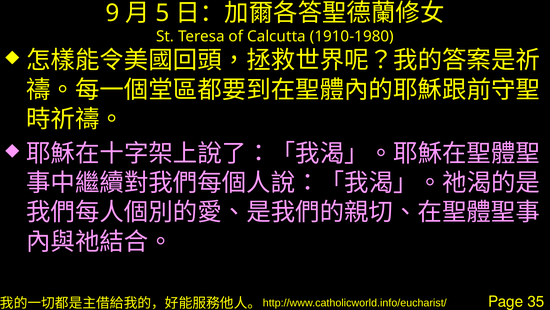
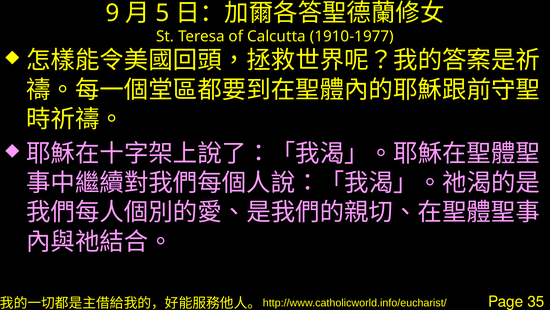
1910-1980: 1910-1980 -> 1910-1977 (352, 36)
